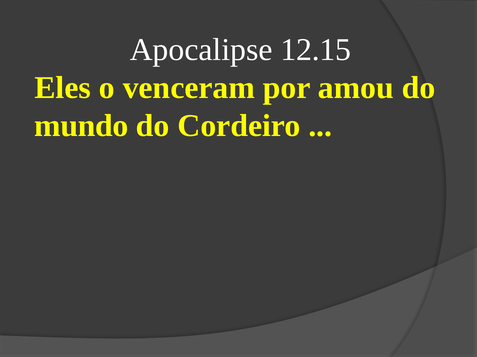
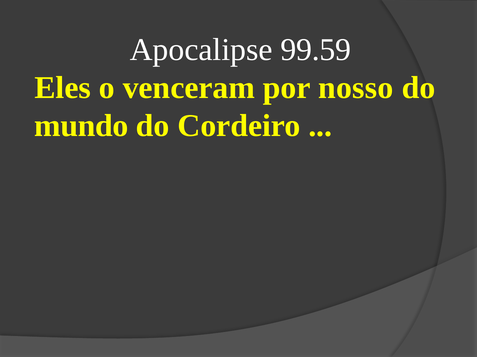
12.15: 12.15 -> 99.59 (316, 50)
amou: amou -> nosso (356, 88)
